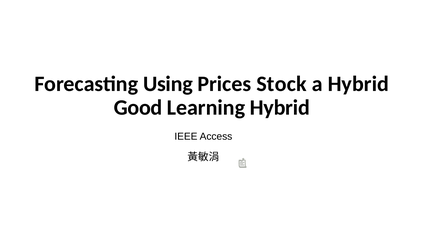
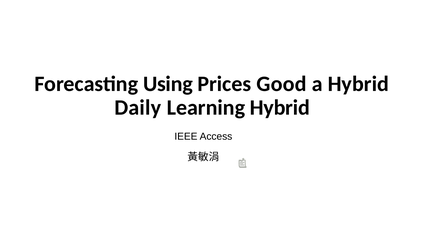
Stock: Stock -> Good (282, 84)
Good: Good -> Daily (138, 108)
